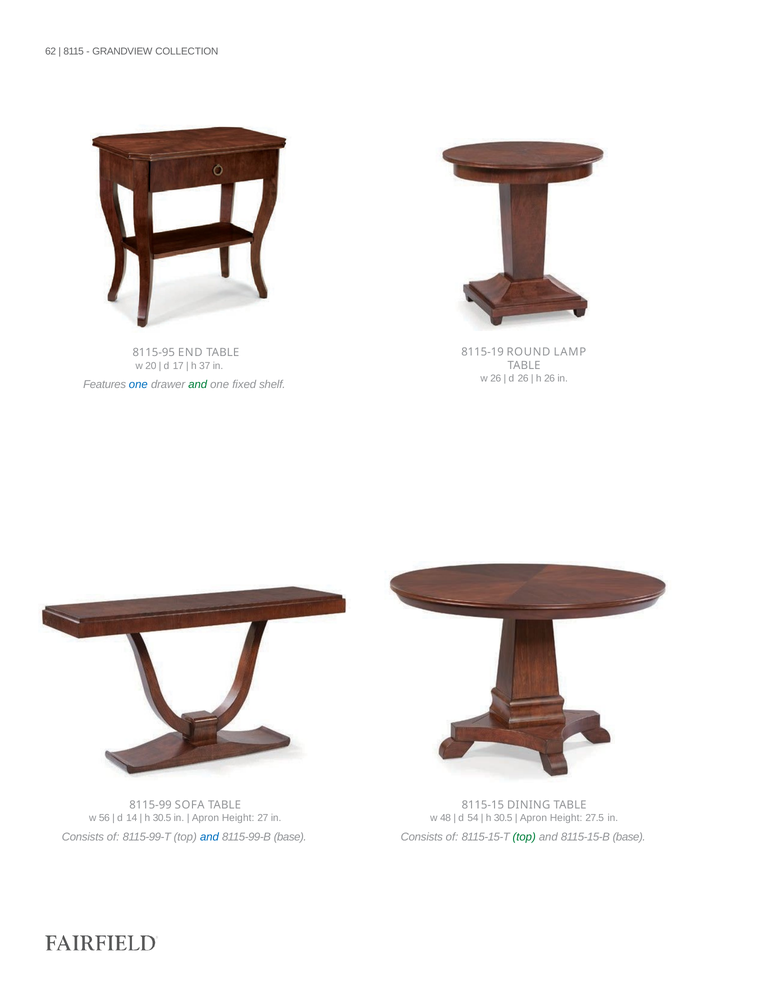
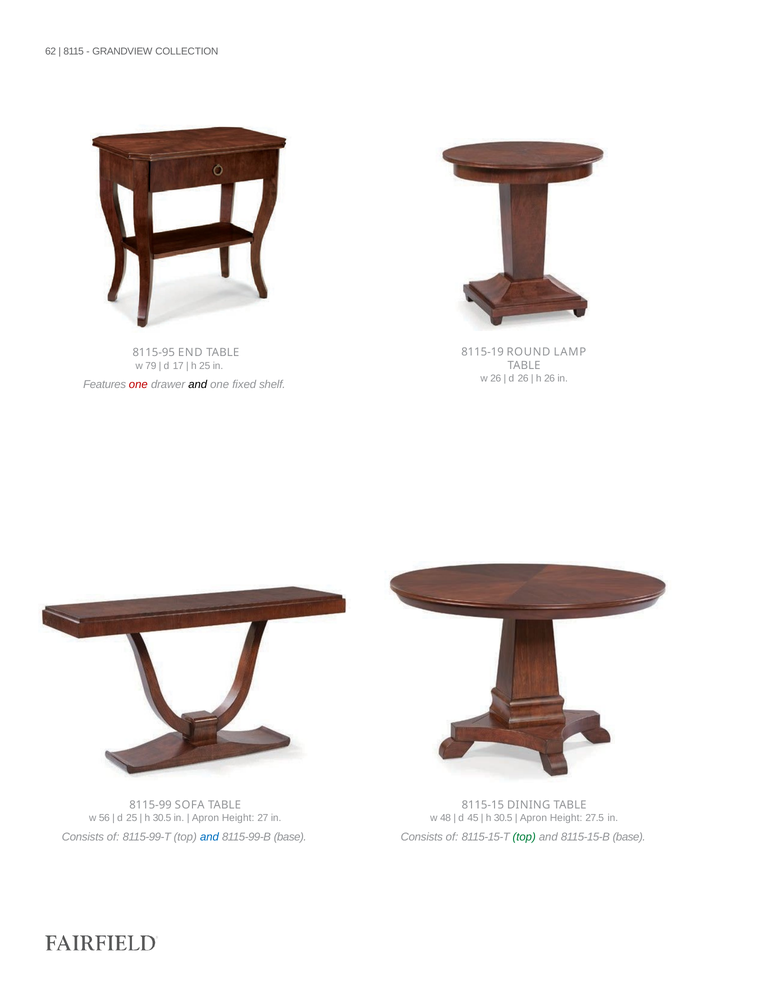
20: 20 -> 79 (151, 366)
h 37: 37 -> 25 (205, 366)
one colour: blue -> red (138, 385)
and colour: green -> black (198, 385)
d 14: 14 -> 25 (132, 818)
54: 54 -> 45 (473, 818)
